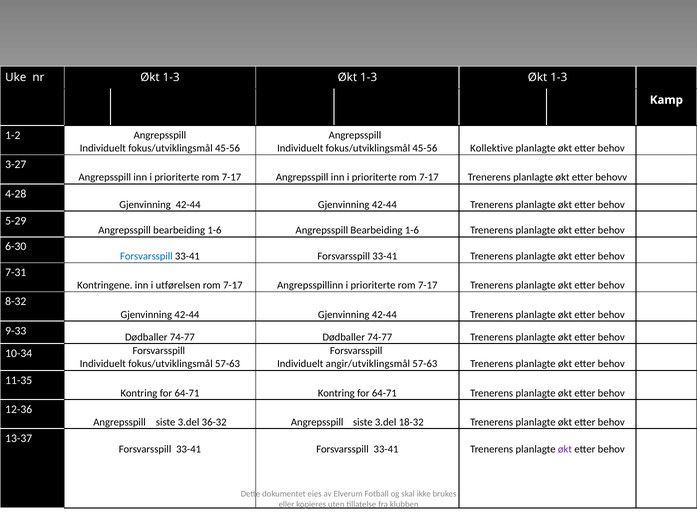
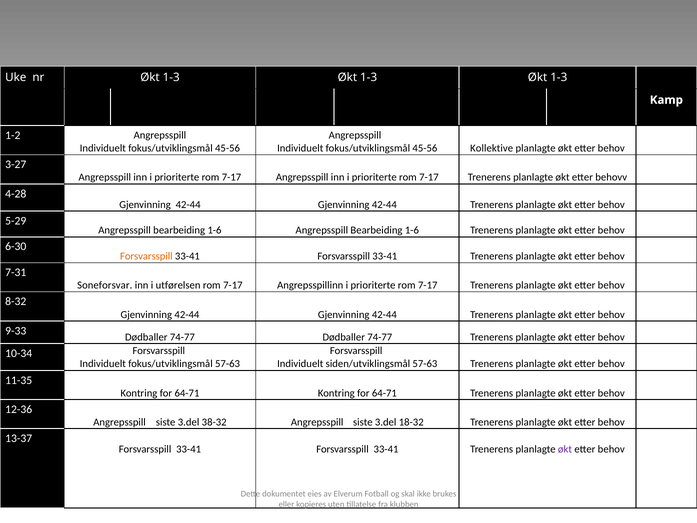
Forsvarsspill colour: blue -> orange (146, 256)
Kontringene: Kontringene -> Soneforsvar (105, 285)
angir/utviklingsmål: angir/utviklingsmål -> siden/utviklingsmål (368, 364)
36-32: 36-32 -> 38-32 (214, 422)
